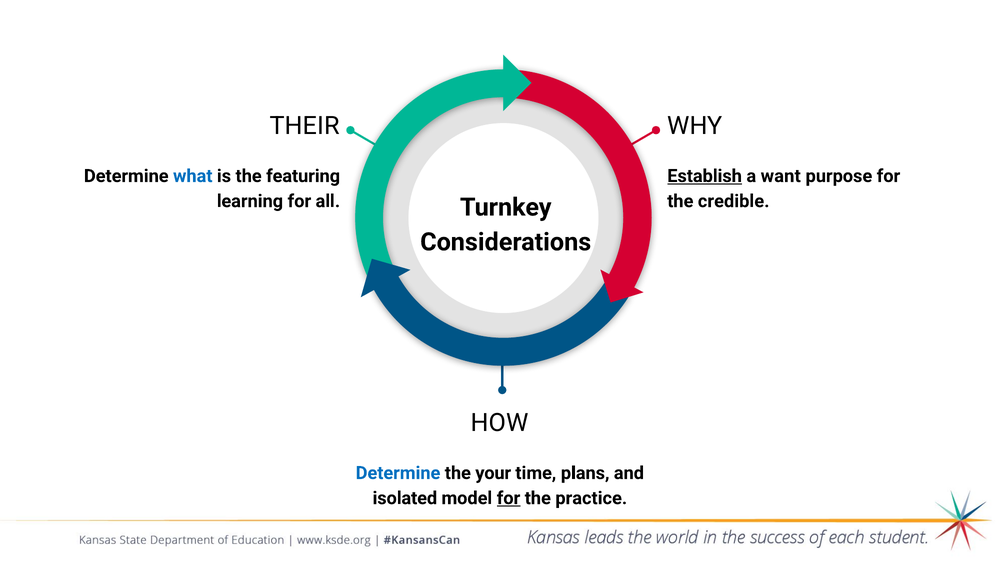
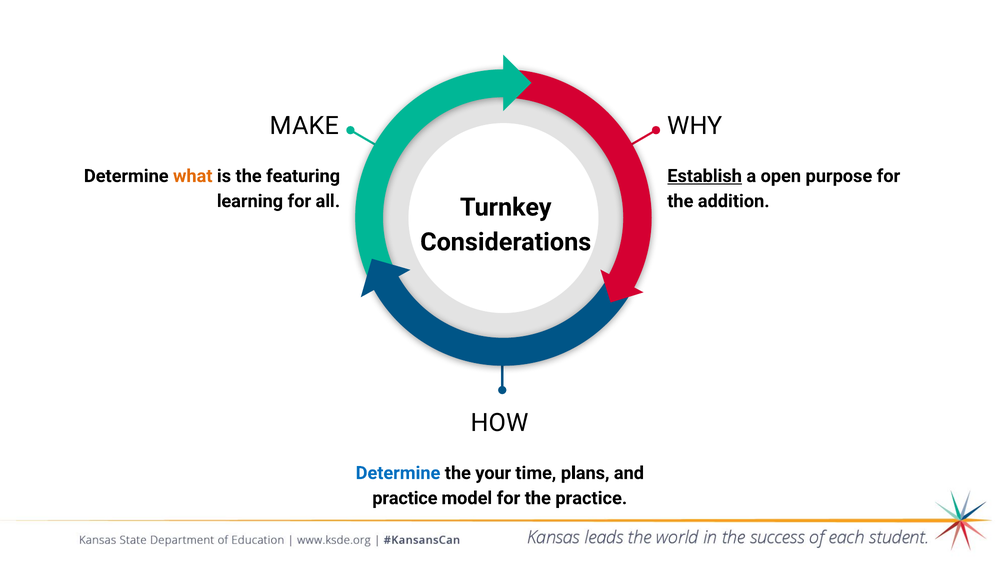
THEIR: THEIR -> MAKE (305, 126)
what colour: blue -> orange (193, 176)
want: want -> open (781, 176)
credible: credible -> addition (734, 201)
isolated: isolated -> practice (405, 498)
for underline: present -> none (509, 498)
